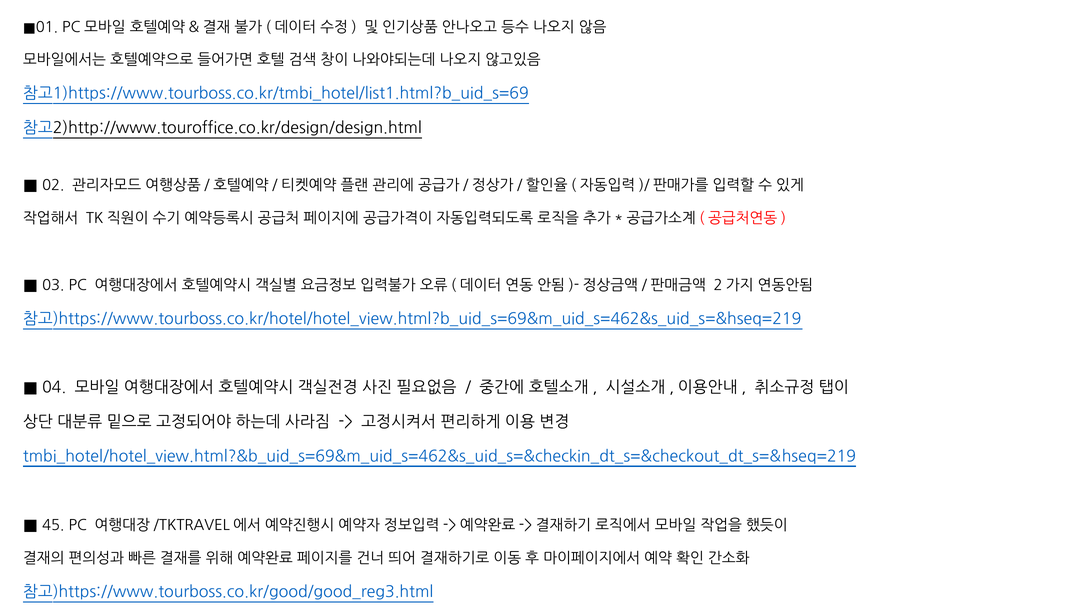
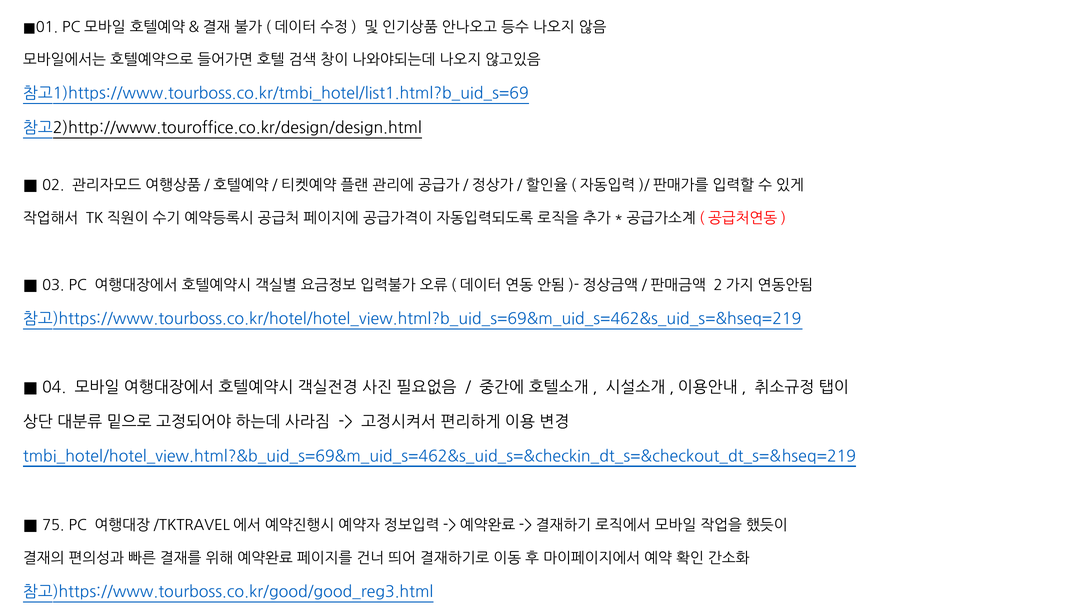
45: 45 -> 75 (53, 525)
